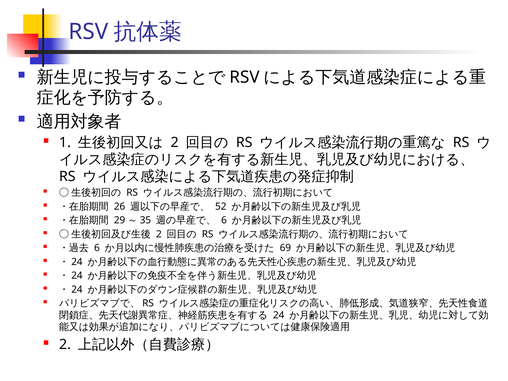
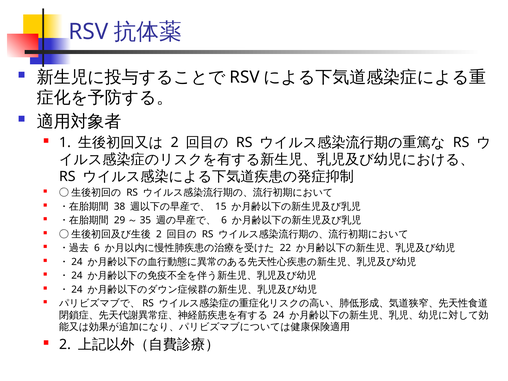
26: 26 -> 38 (120, 206)
52: 52 -> 15 (221, 206)
69: 69 -> 22 (285, 248)
